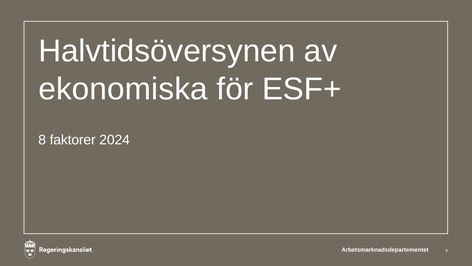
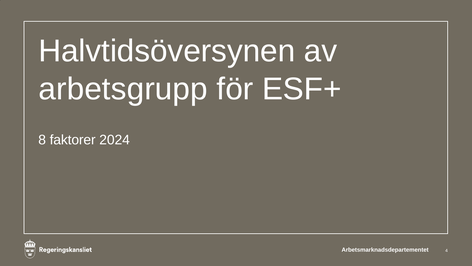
ekonomiska: ekonomiska -> arbetsgrupp (123, 89)
